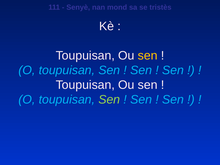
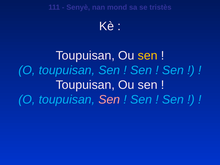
Sen colour: light green -> pink (109, 99)
